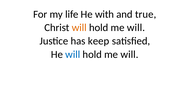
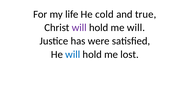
with: with -> cold (104, 14)
will colour: orange -> purple (79, 28)
keep: keep -> were (99, 41)
will: will -> lost (130, 55)
